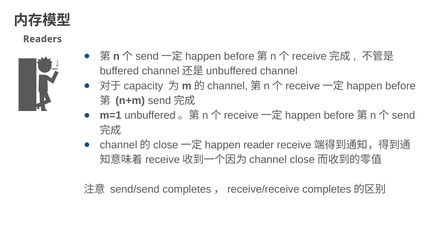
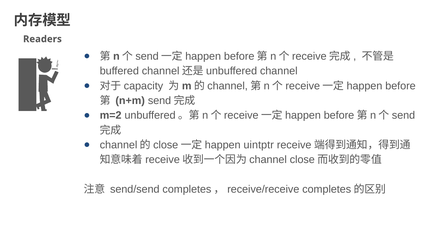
m=1: m=1 -> m=2 (111, 116)
reader: reader -> uintptr (259, 145)
